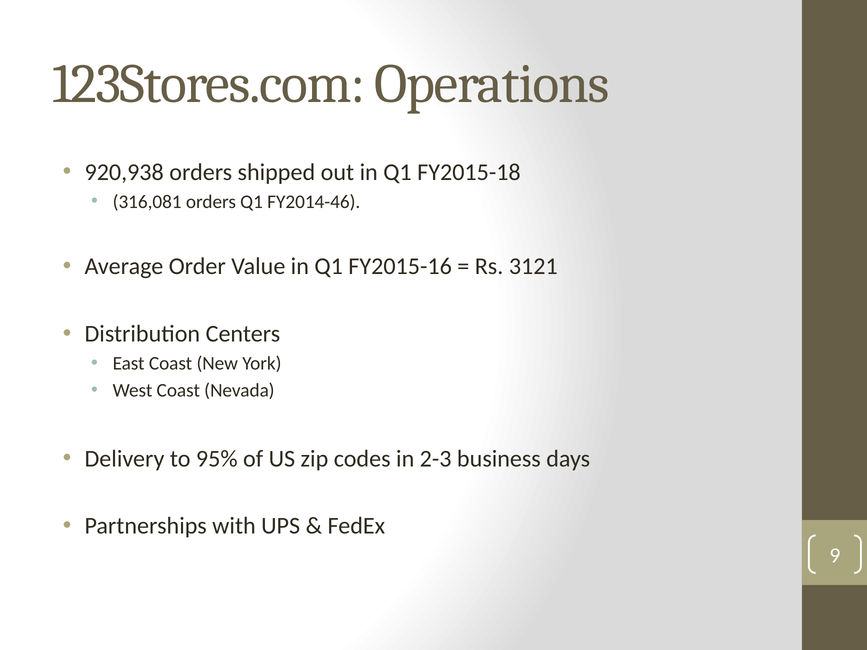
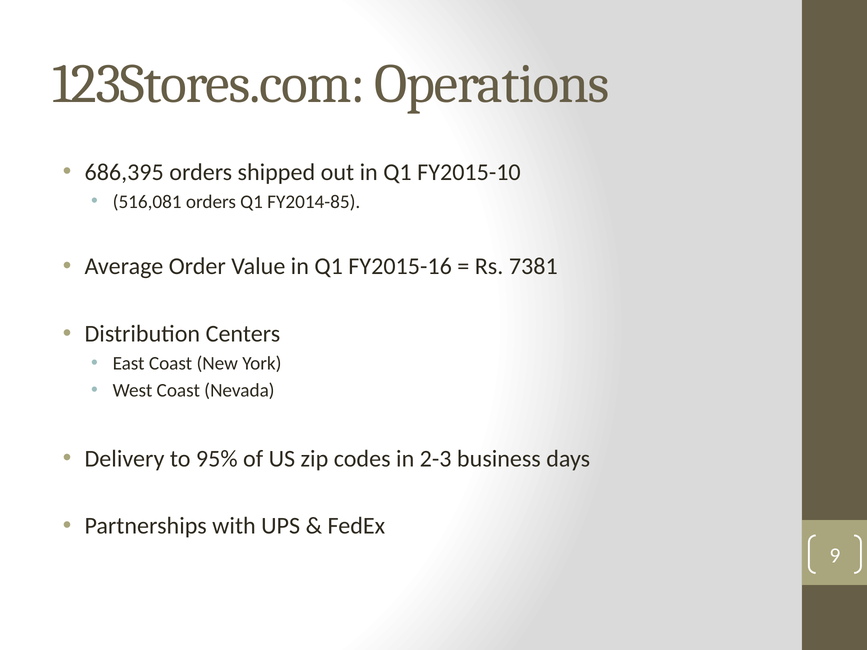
920,938: 920,938 -> 686,395 (124, 172)
FY2015-18: FY2015-18 -> FY2015-10 (469, 172)
316,081: 316,081 -> 516,081 (147, 202)
FY2014-46: FY2014-46 -> FY2014-85 (314, 202)
3121: 3121 -> 7381 (533, 267)
